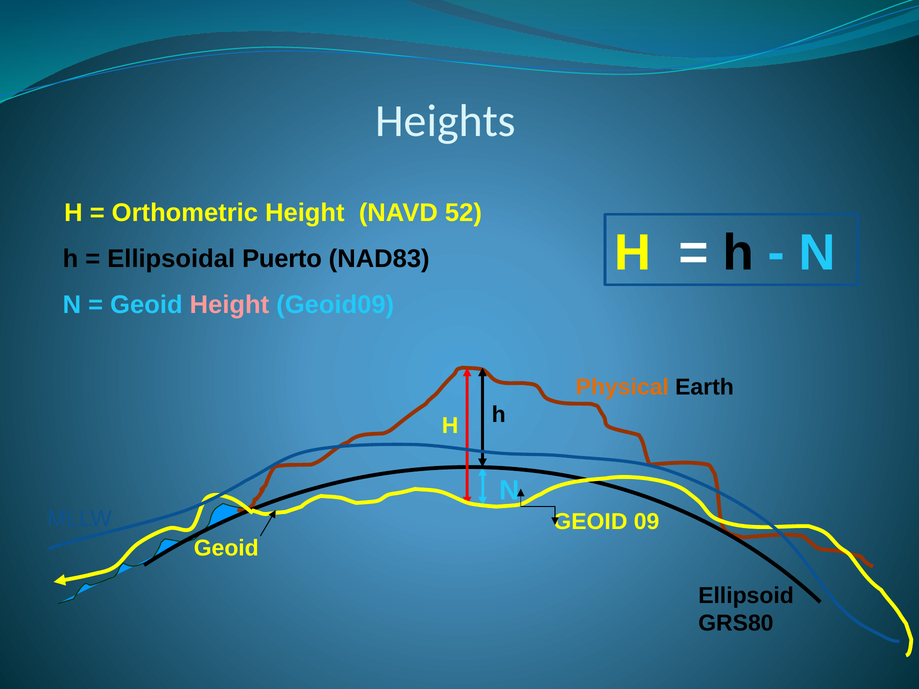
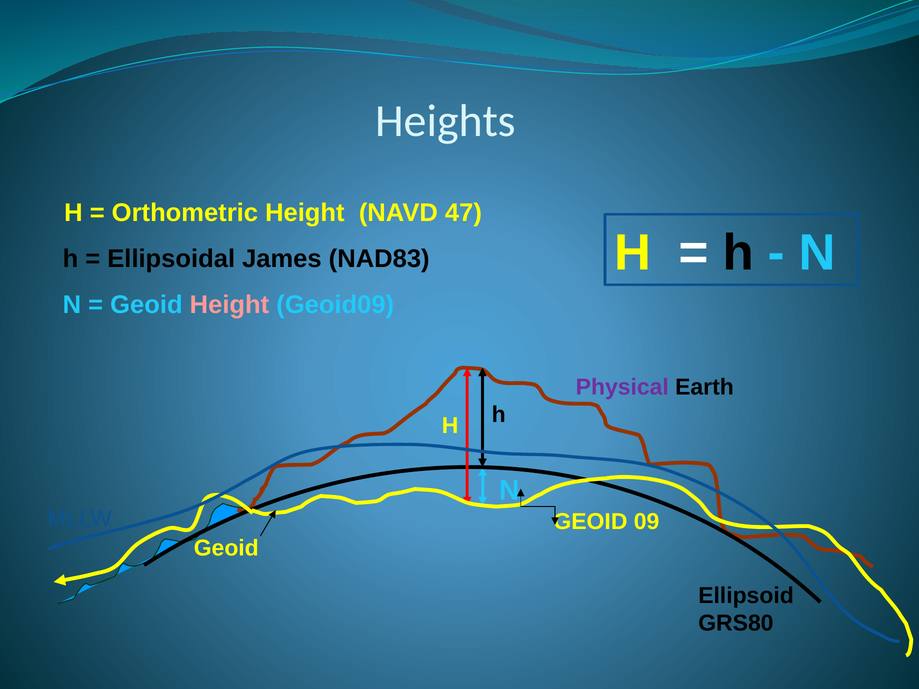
52: 52 -> 47 (463, 213)
Puerto: Puerto -> James (282, 259)
Physical colour: orange -> purple (622, 387)
